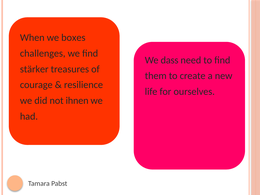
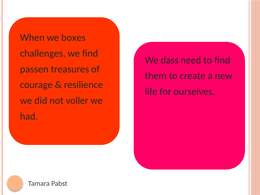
stärker: stärker -> passen (34, 69)
ihnen: ihnen -> voller (77, 101)
